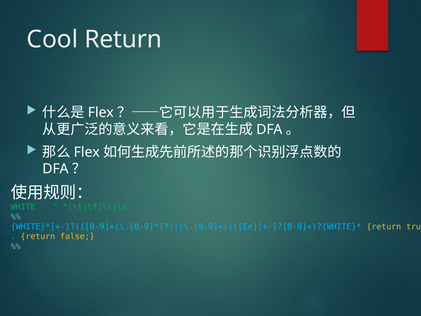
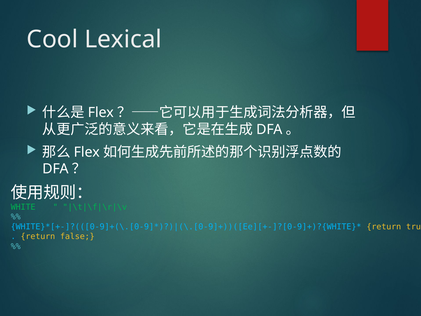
Cool Return: Return -> Lexical (123, 39)
